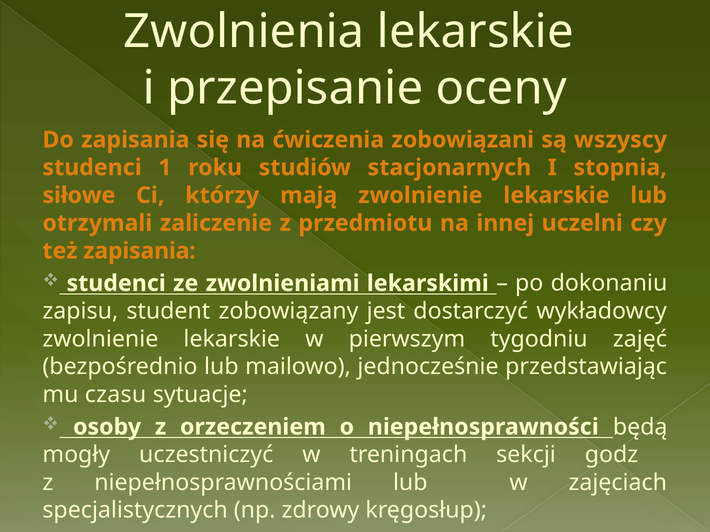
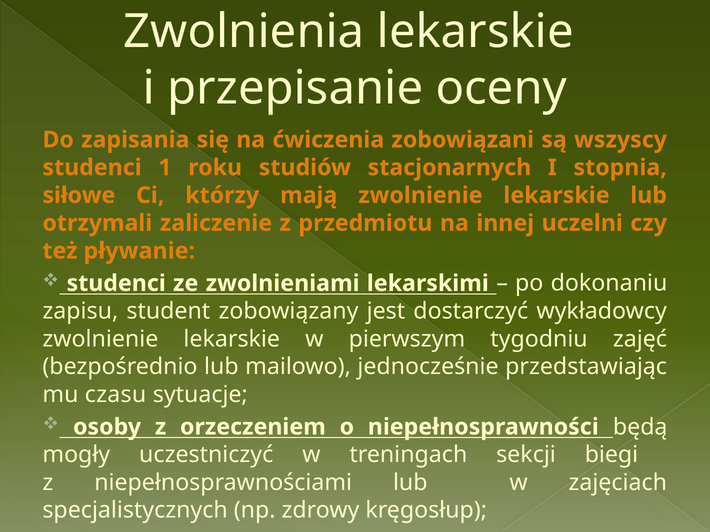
też zapisania: zapisania -> pływanie (139, 251)
godz: godz -> biegi (611, 455)
